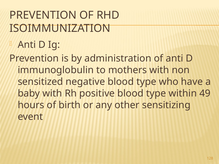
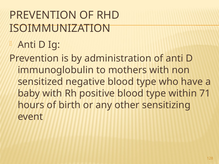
49: 49 -> 71 (205, 94)
